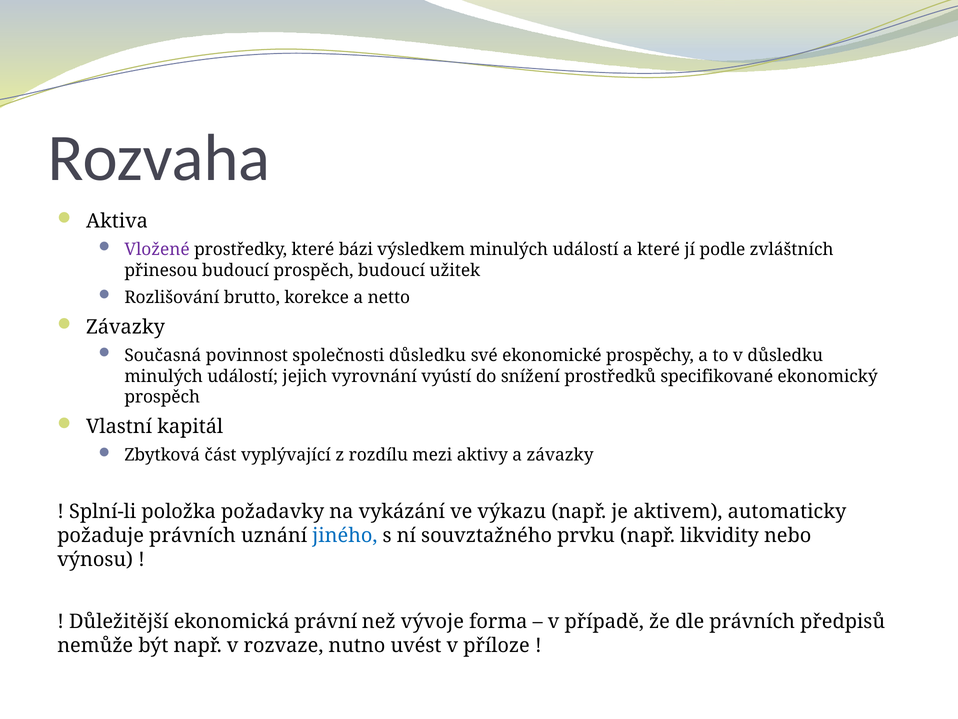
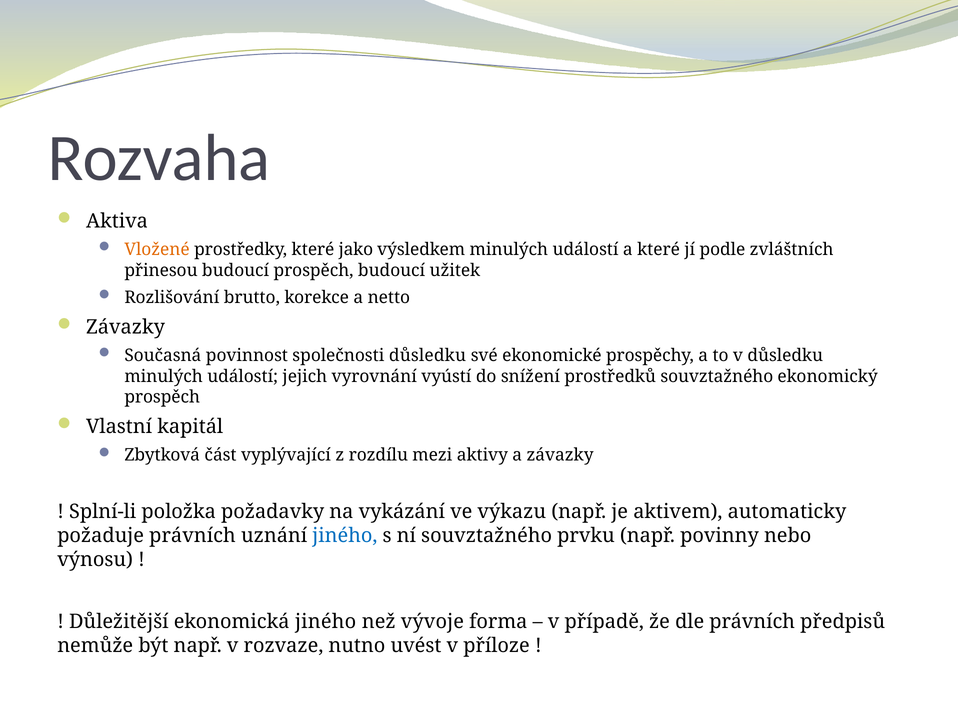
Vložené colour: purple -> orange (157, 249)
bázi: bázi -> jako (356, 249)
prostředků specifikované: specifikované -> souvztažného (717, 376)
likvidity: likvidity -> povinny (720, 535)
ekonomická právní: právní -> jiného (326, 621)
